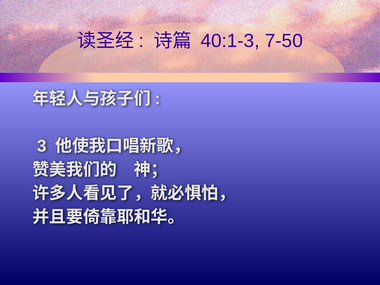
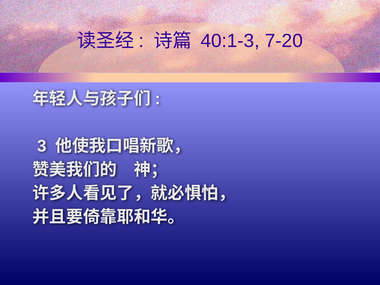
7-50: 7-50 -> 7-20 (284, 41)
